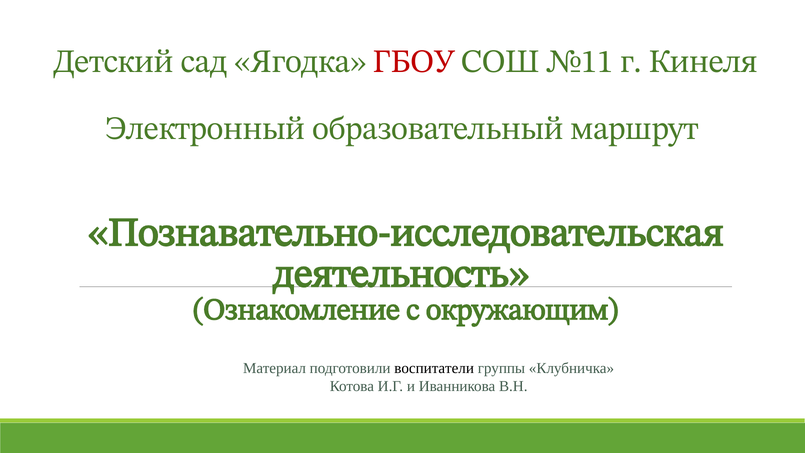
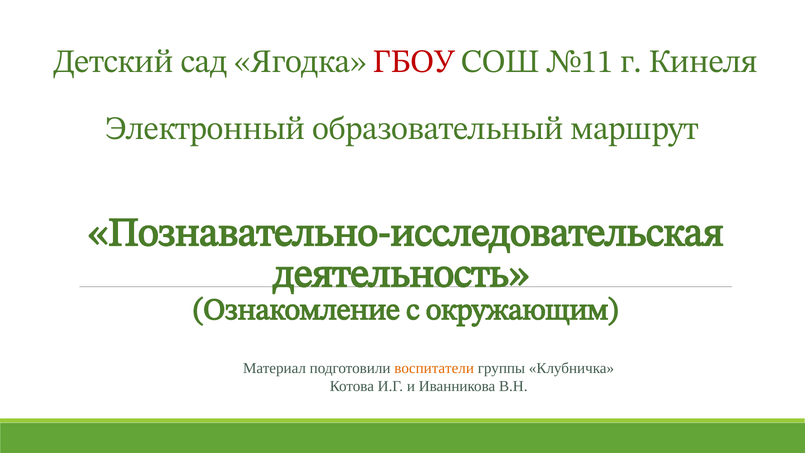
воспитатели colour: black -> orange (434, 368)
